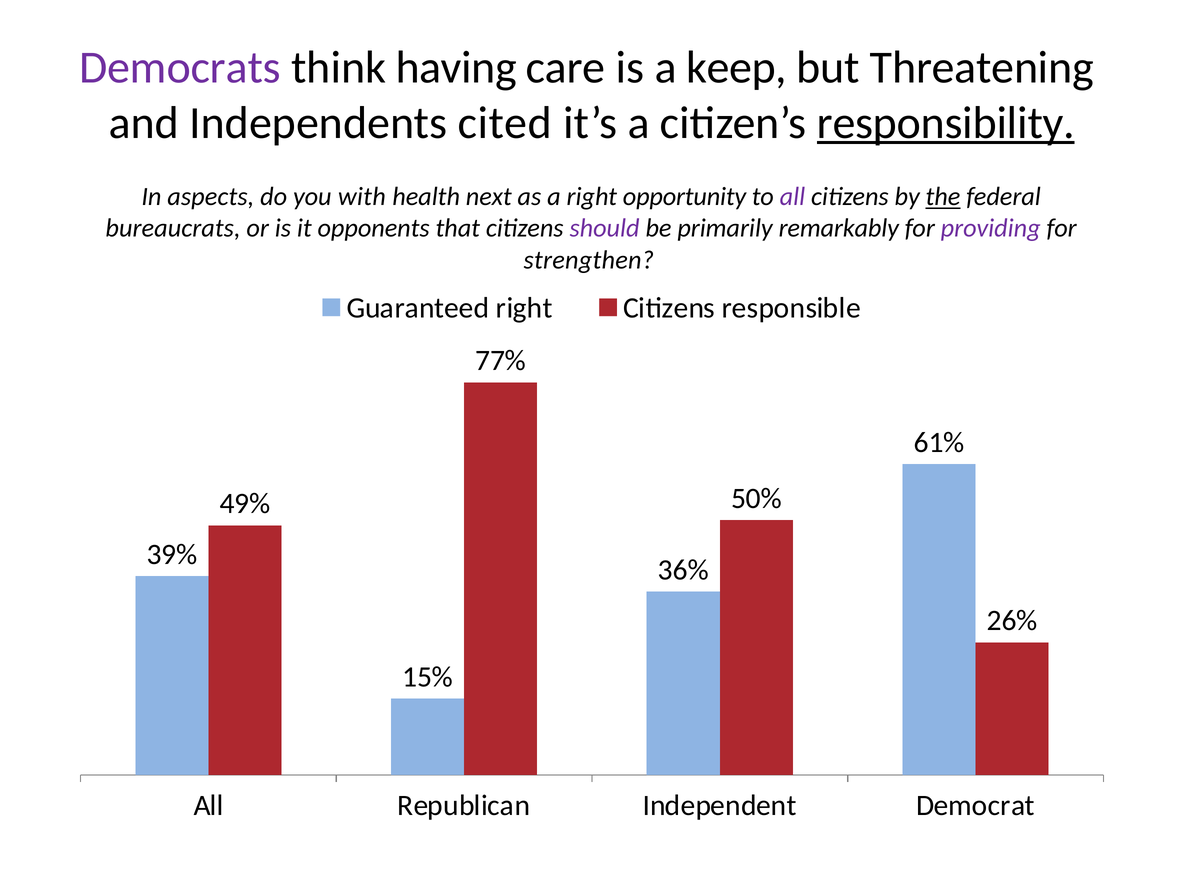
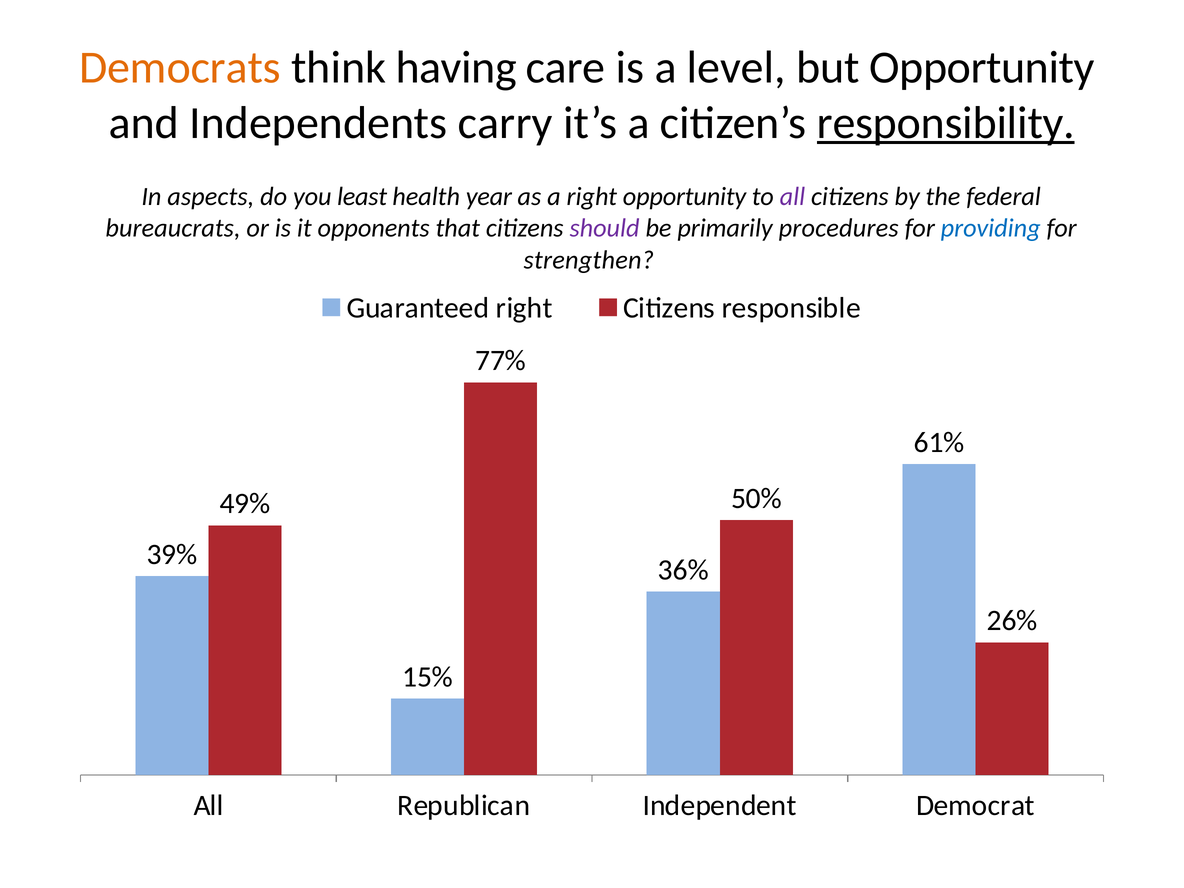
Democrats colour: purple -> orange (180, 68)
keep: keep -> level (736, 68)
but Threatening: Threatening -> Opportunity (982, 68)
cited: cited -> carry (505, 123)
with: with -> least (362, 197)
next: next -> year (489, 197)
the underline: present -> none (943, 197)
remarkably: remarkably -> procedures (839, 228)
providing colour: purple -> blue (991, 228)
